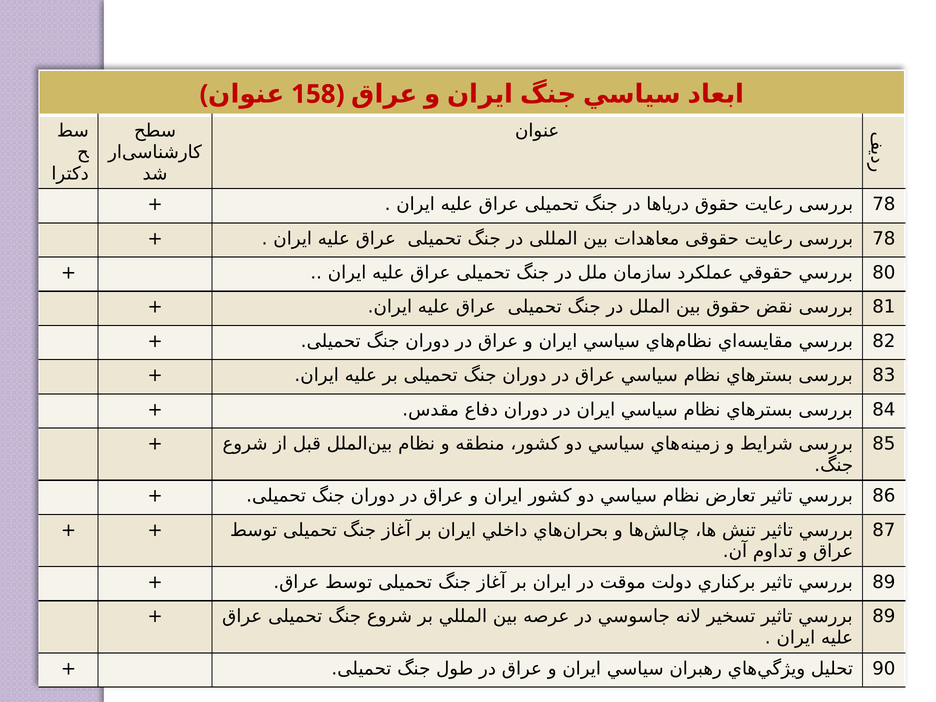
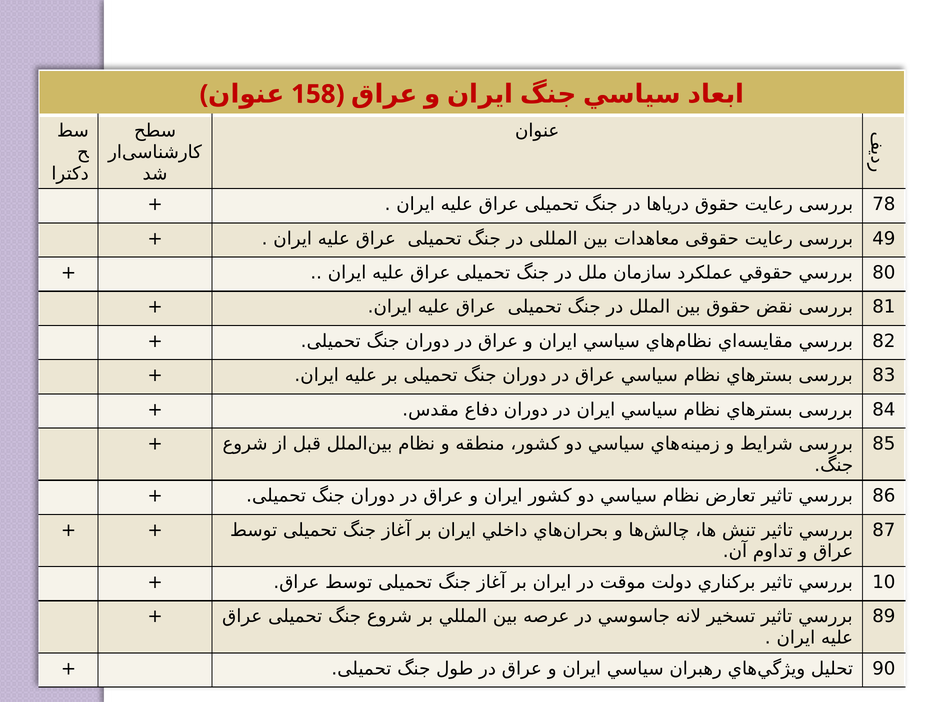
78: 78 -> 49 (884, 239)
89: 89 -> 10 (884, 582)
